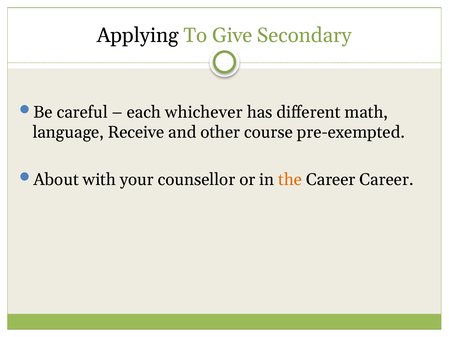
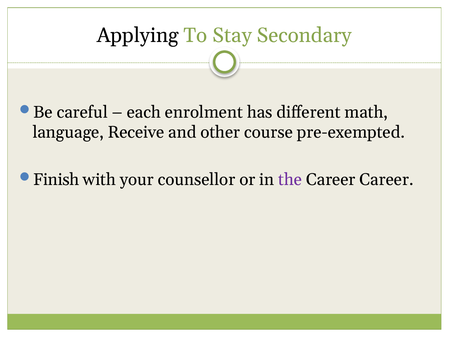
Give: Give -> Stay (232, 35)
whichever: whichever -> enrolment (204, 112)
About: About -> Finish (56, 180)
the colour: orange -> purple (290, 180)
